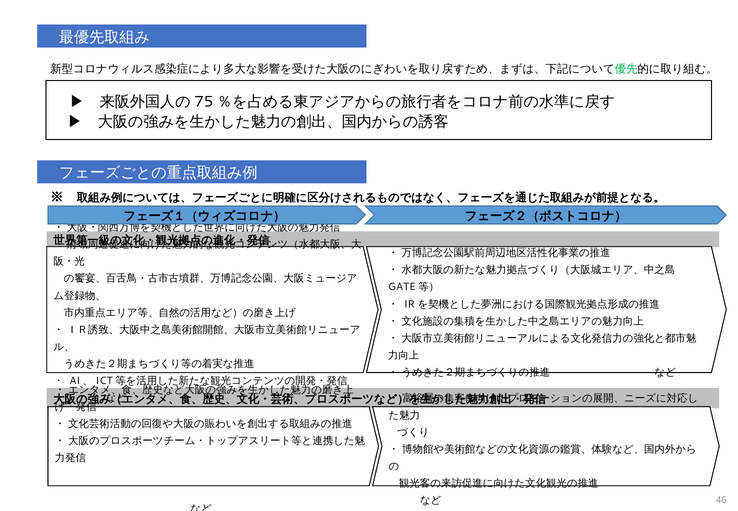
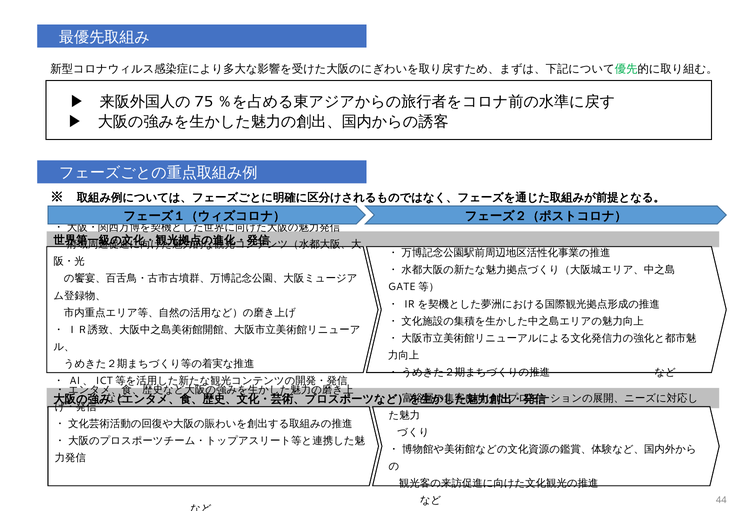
46: 46 -> 44 (721, 500)
